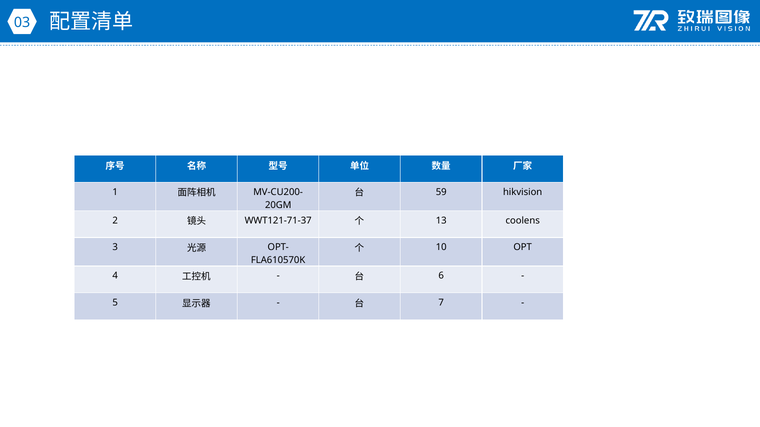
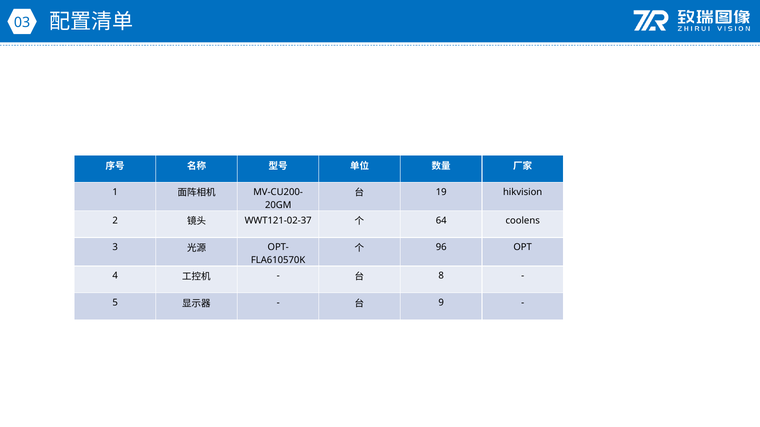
59: 59 -> 19 (441, 192)
WWT121-71-37: WWT121-71-37 -> WWT121-02-37 (278, 221)
13: 13 -> 64 (441, 221)
10: 10 -> 96 (441, 248)
6: 6 -> 8 (441, 276)
7: 7 -> 9 (441, 303)
